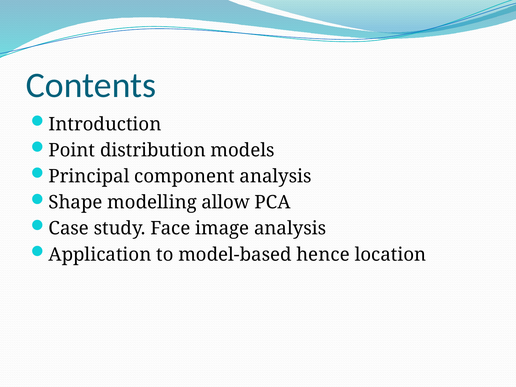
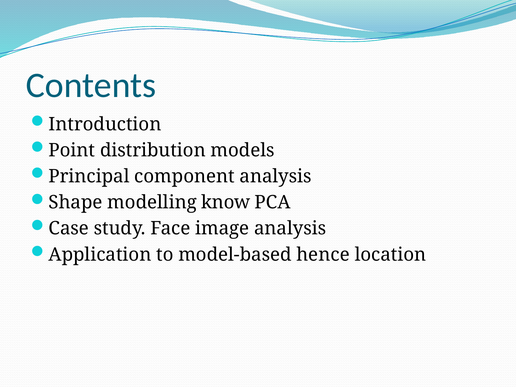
allow: allow -> know (226, 202)
